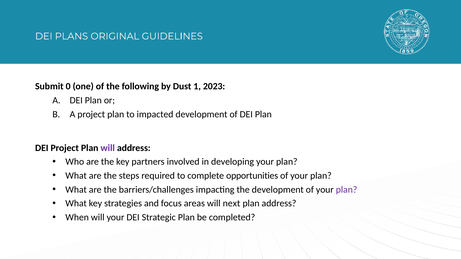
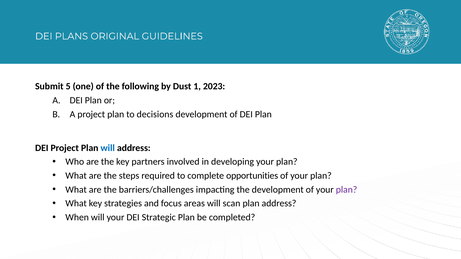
0: 0 -> 5 (68, 87)
impacted: impacted -> decisions (155, 114)
will colour: purple -> blue (108, 148)
next: next -> scan (232, 204)
